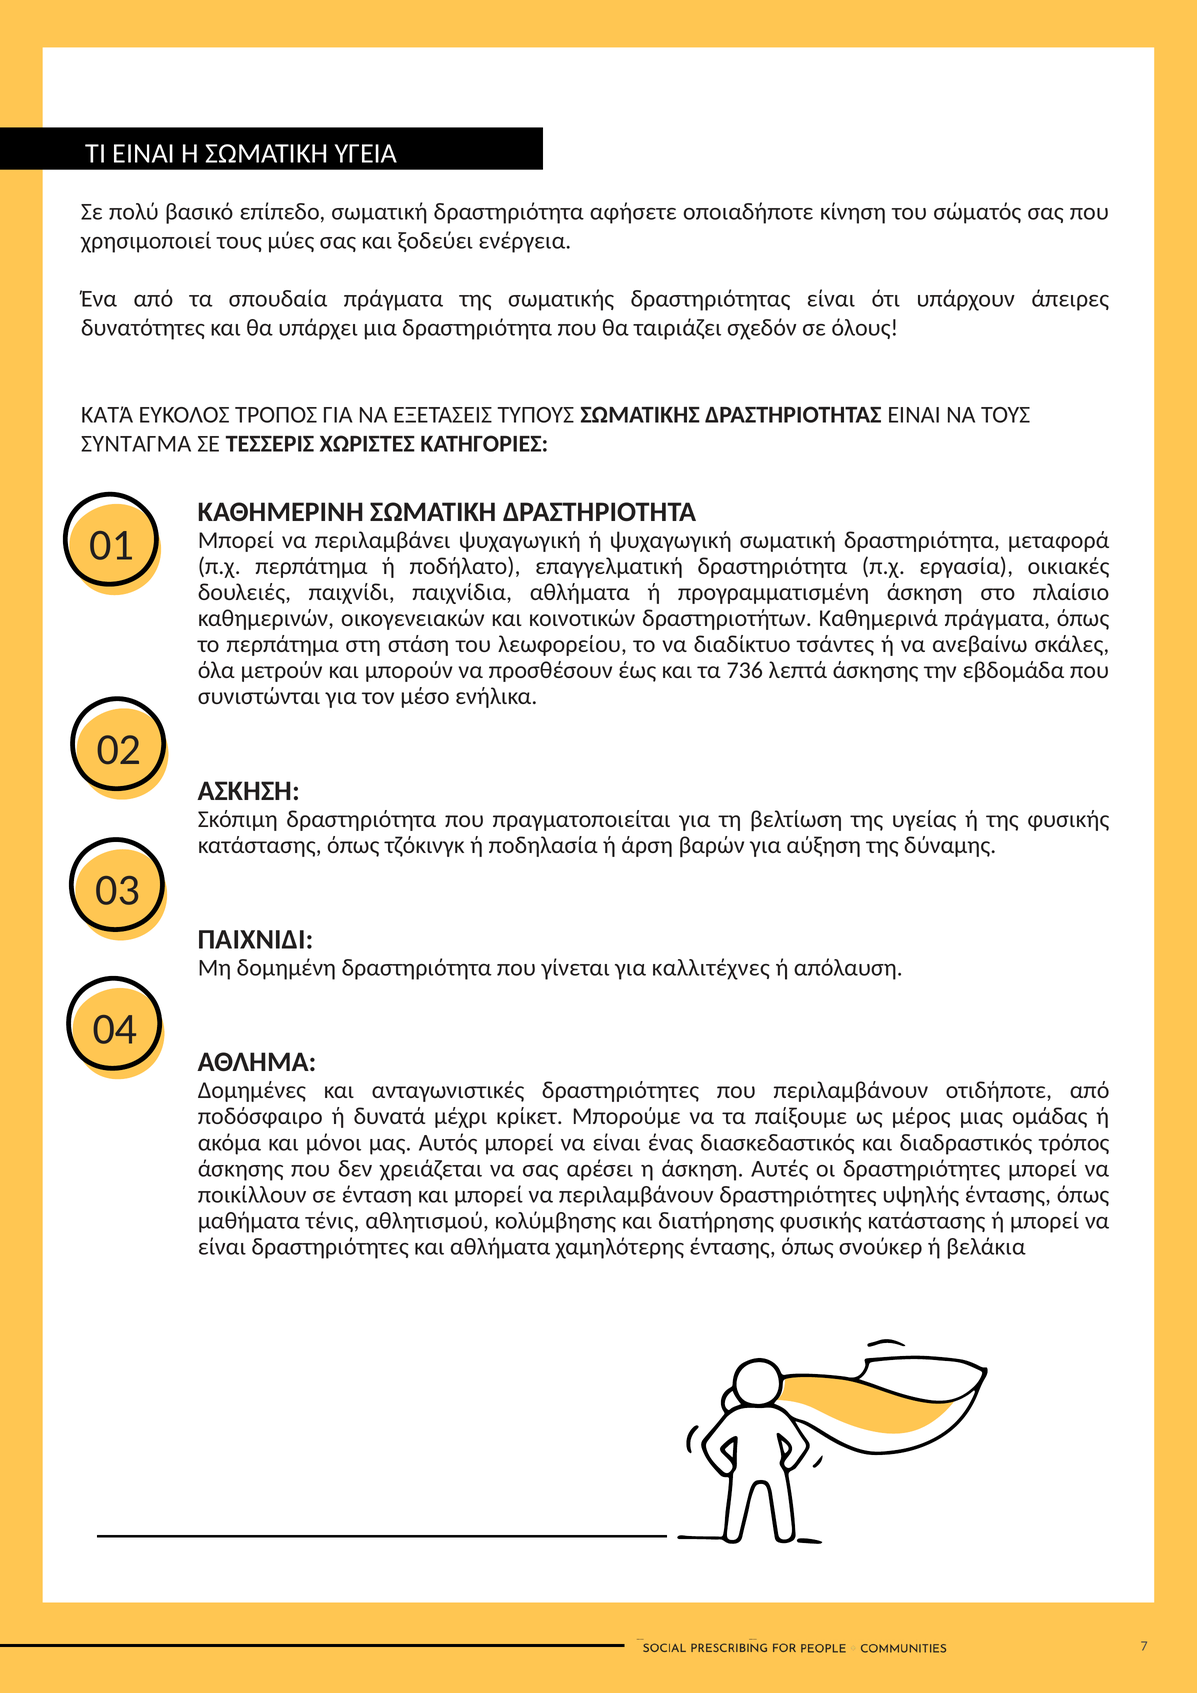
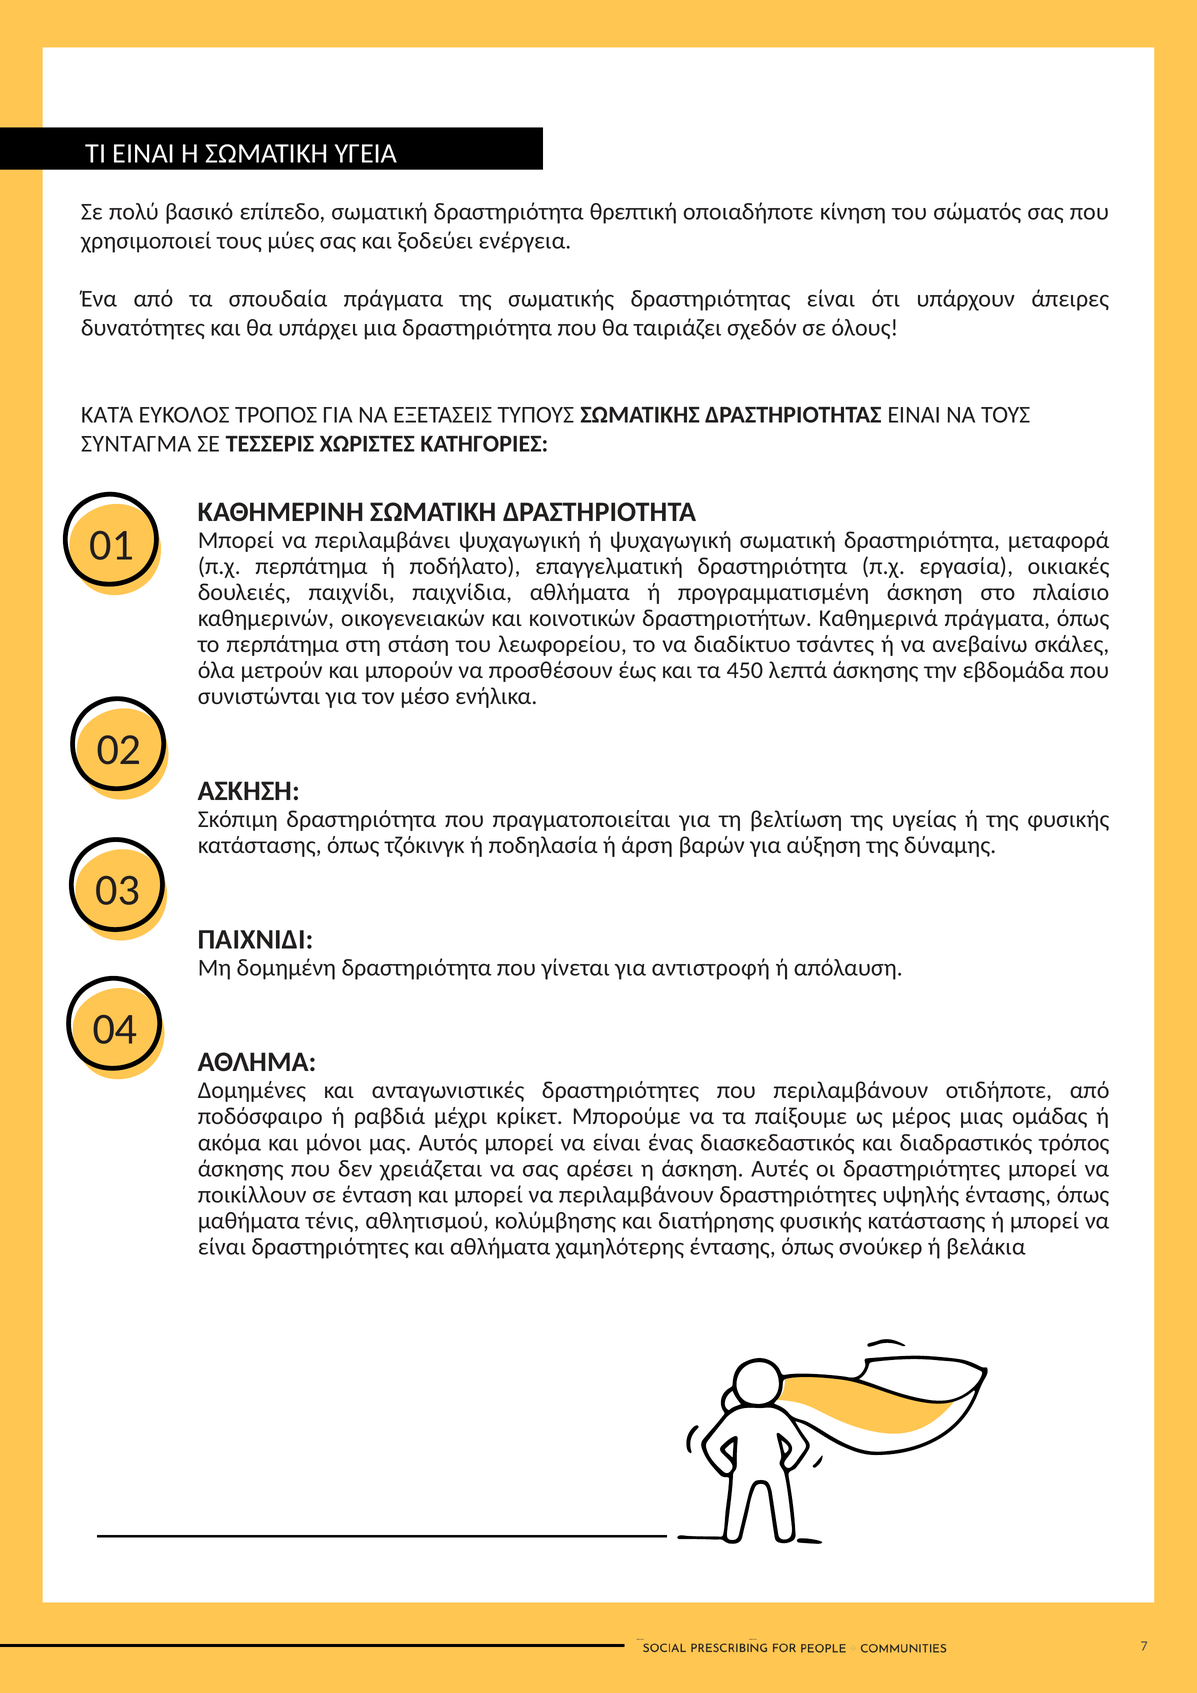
αφήσετε: αφήσετε -> θρεπτική (633, 212)
736: 736 -> 450 (745, 670)
καλλιτέχνες: καλλιτέχνες -> αντιστροφή (711, 968)
δυνατά: δυνατά -> ραβδιά (389, 1116)
